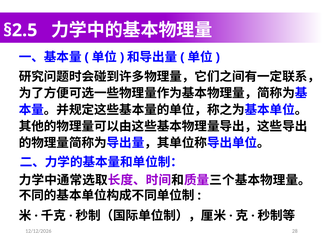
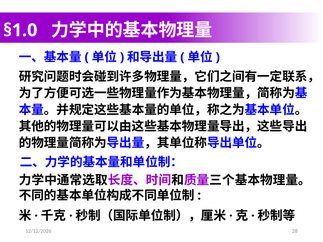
§2.5: §2.5 -> §1.0 (20, 30)
